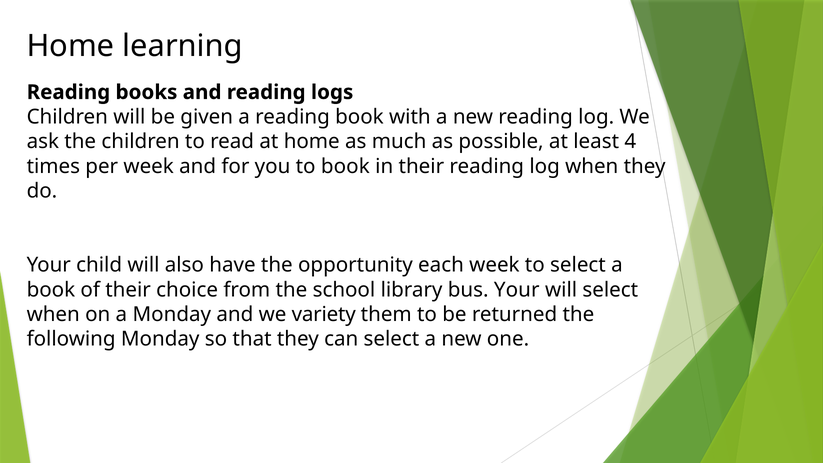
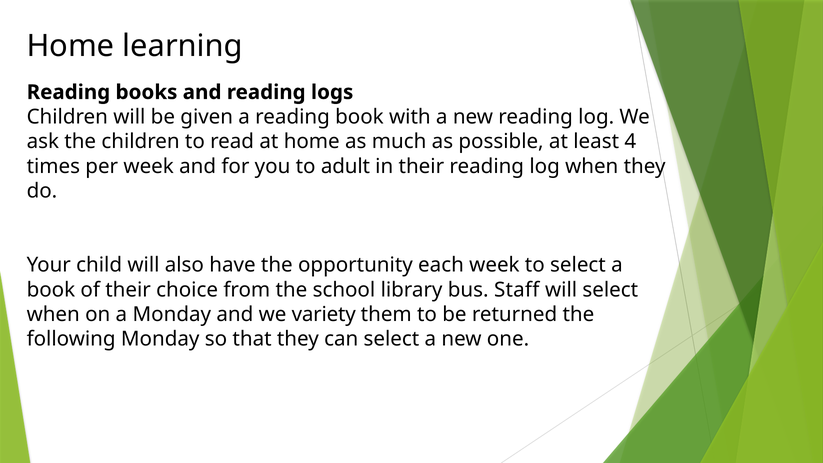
to book: book -> adult (345, 166)
bus Your: Your -> Staff (517, 290)
